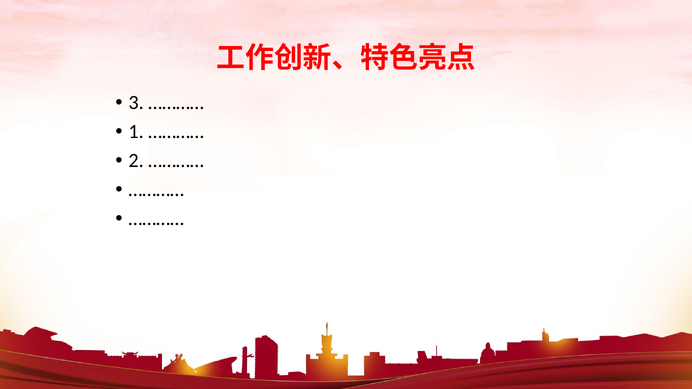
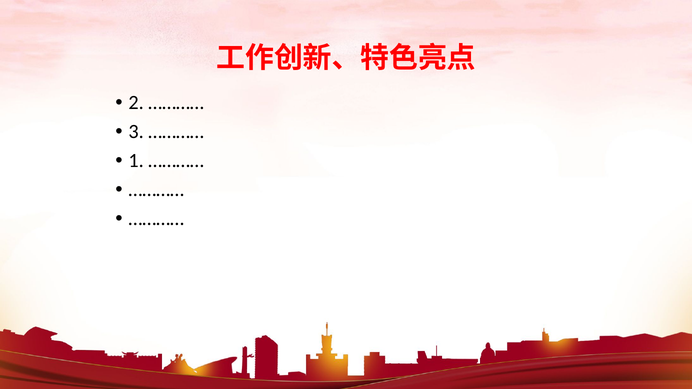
3: 3 -> 2 (136, 103)
1: 1 -> 3 (136, 132)
2: 2 -> 1 (136, 161)
